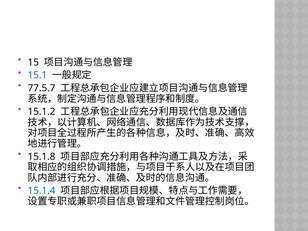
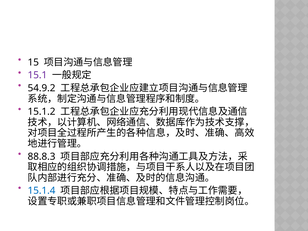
15.1 colour: blue -> purple (37, 75)
77.5.7: 77.5.7 -> 54.9.2 (42, 88)
15.1.8: 15.1.8 -> 88.8.3 (42, 157)
